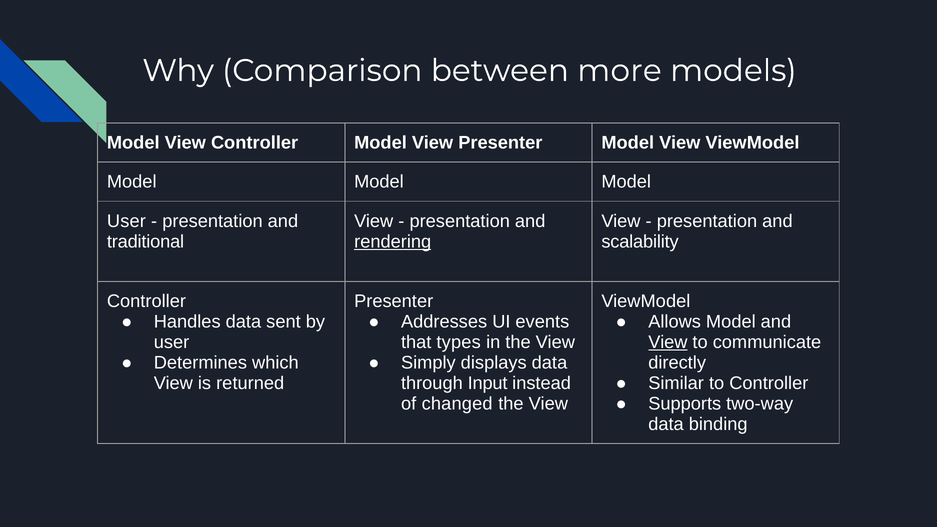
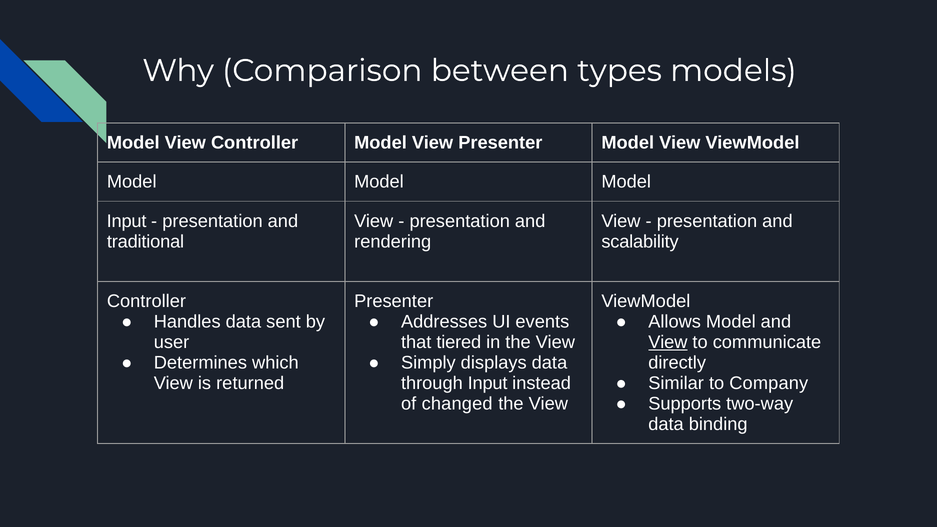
more: more -> types (620, 71)
User: User -> Input (127, 221)
rendering underline: present -> none (393, 242)
types: types -> tiered (459, 342)
to Controller: Controller -> Company (769, 383)
